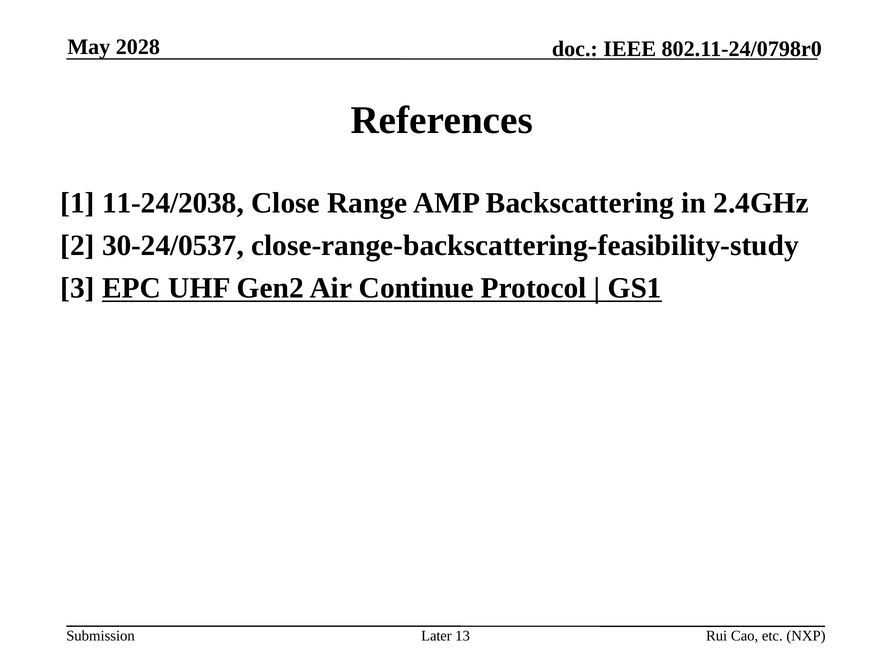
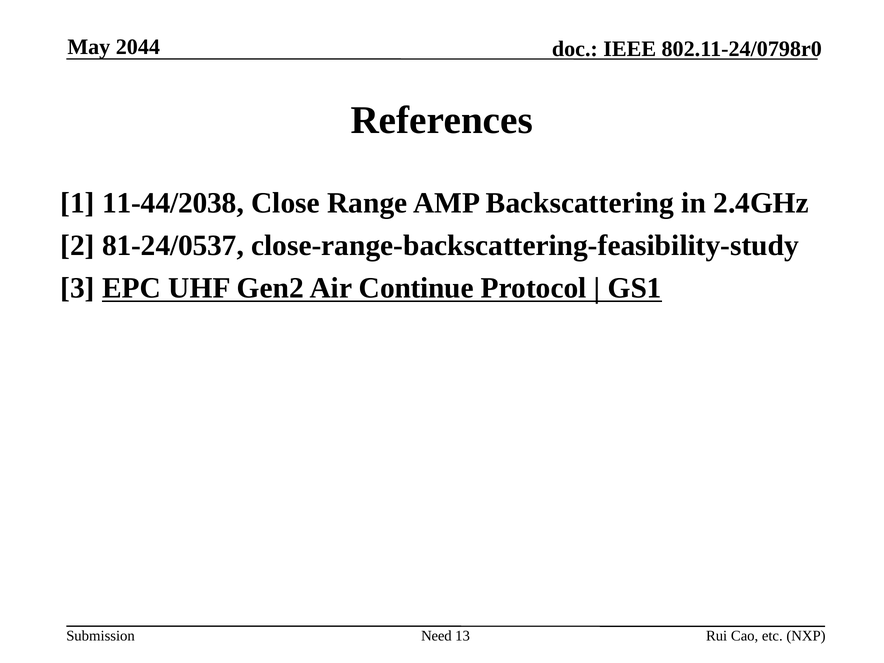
2028: 2028 -> 2044 (138, 47)
11-24/2038: 11-24/2038 -> 11-44/2038 (173, 203)
30-24/0537: 30-24/0537 -> 81-24/0537 (173, 246)
Later: Later -> Need (436, 636)
